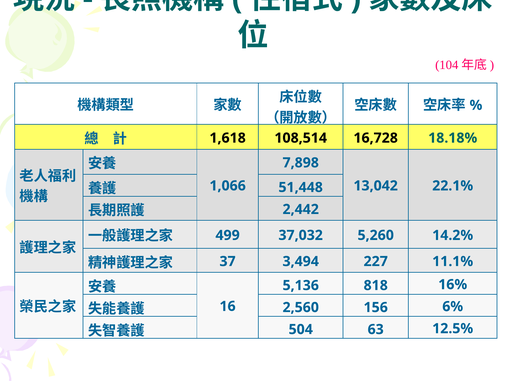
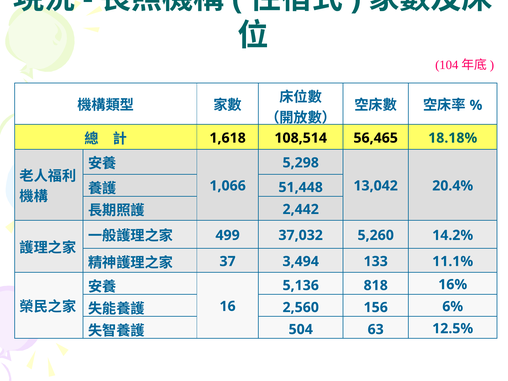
16,728: 16,728 -> 56,465 (376, 138)
7,898: 7,898 -> 5,298 (301, 163)
22.1%: 22.1% -> 20.4% (453, 186)
227: 227 -> 133 (376, 261)
